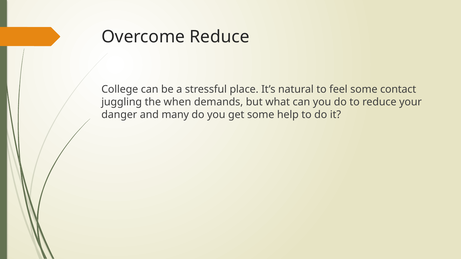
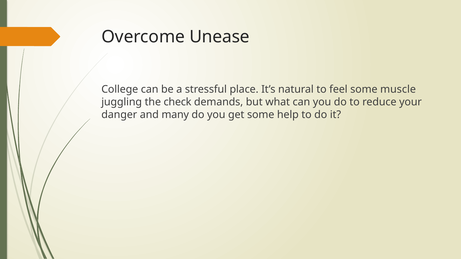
Overcome Reduce: Reduce -> Unease (220, 37)
contact: contact -> muscle (398, 89)
when: when -> check (178, 102)
